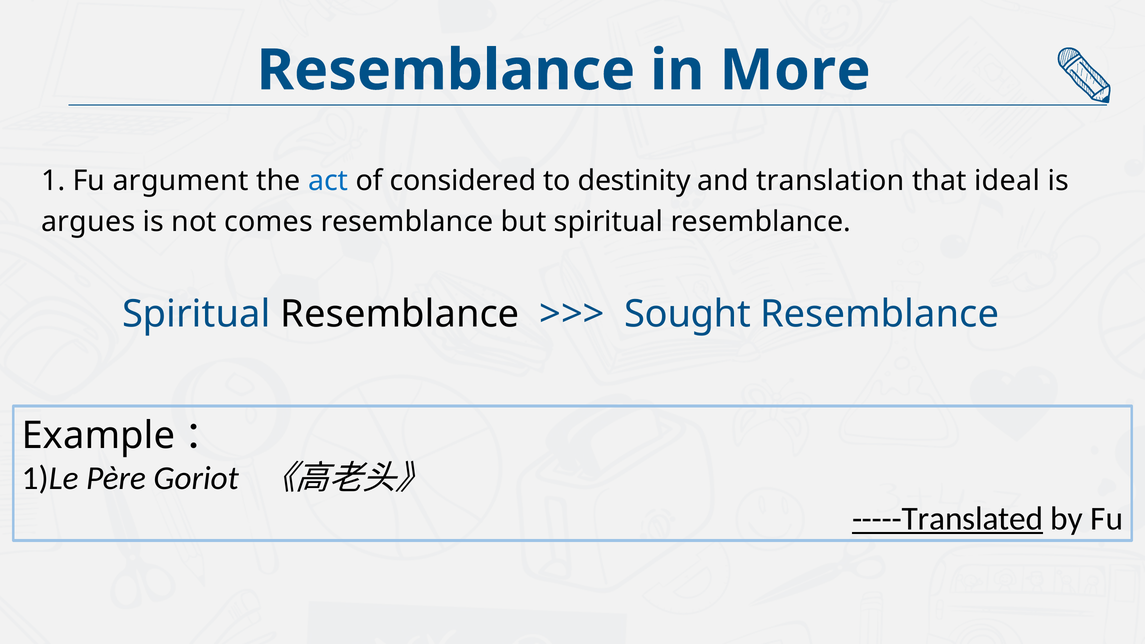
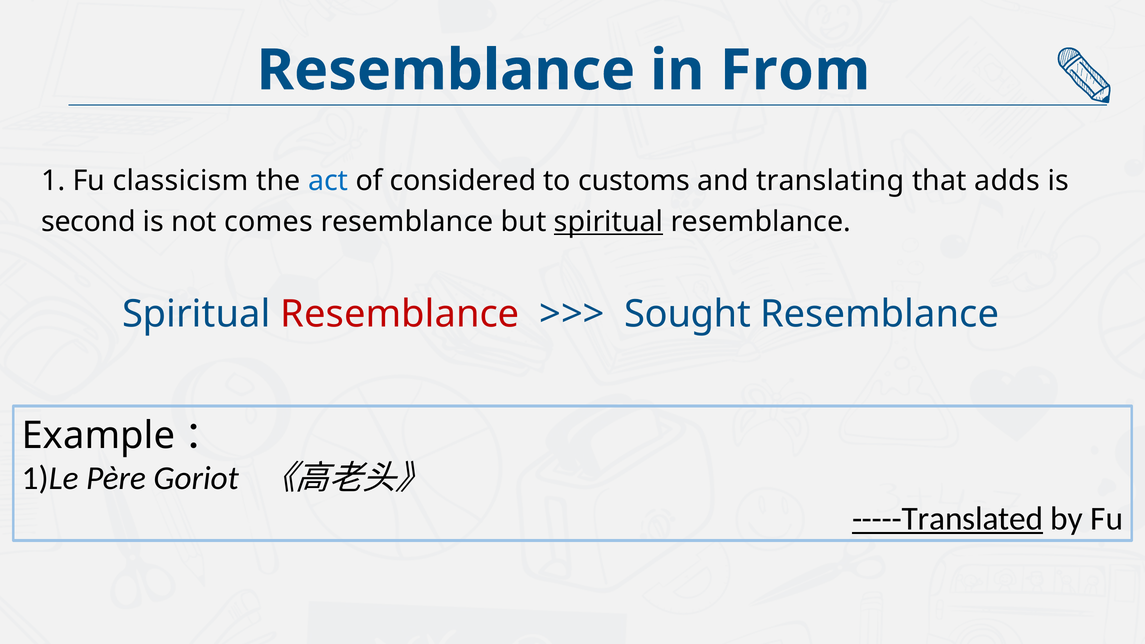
More: More -> From (795, 70)
argument: argument -> classicism (181, 181)
destinity: destinity -> customs (634, 181)
translation: translation -> translating (830, 181)
ideal: ideal -> adds (1007, 181)
argues: argues -> second (88, 222)
spiritual underline: none -> present (609, 222)
Resemblance colour: black -> red (400, 314)
